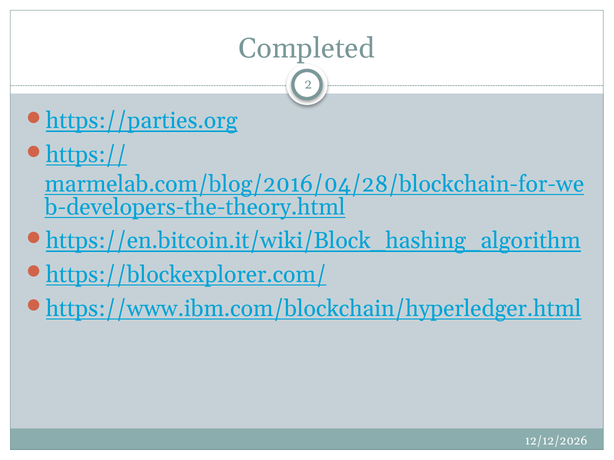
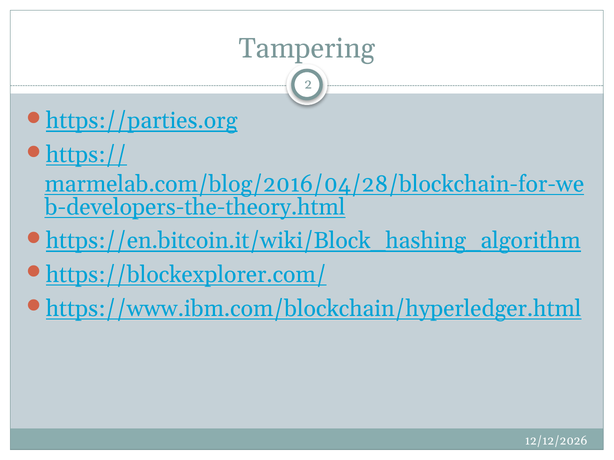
Completed: Completed -> Tampering (307, 48)
